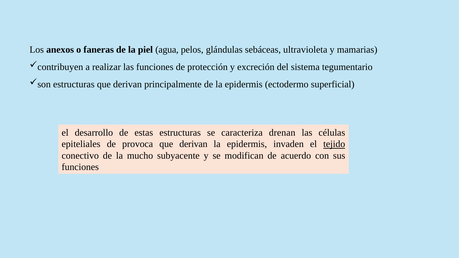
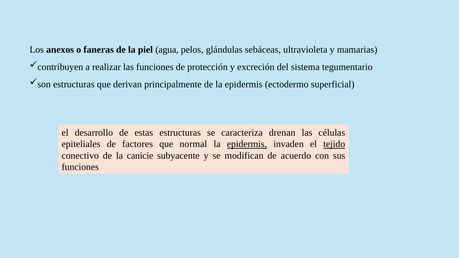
provoca: provoca -> factores (138, 144)
derivan: derivan -> normal (193, 144)
epidermis underline: none -> present (247, 144)
mucho: mucho -> canicie (140, 156)
